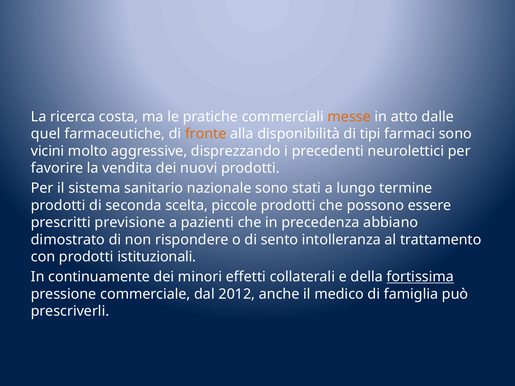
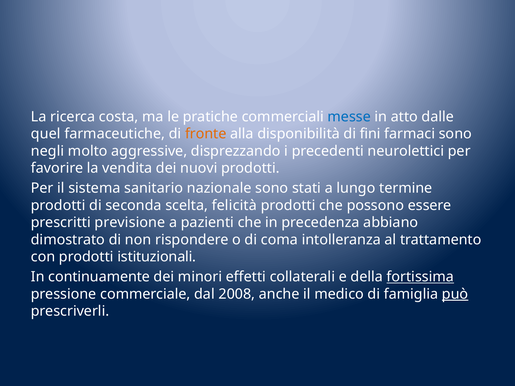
messe colour: orange -> blue (349, 117)
tipi: tipi -> fini (370, 134)
vicini: vicini -> negli (48, 151)
piccole: piccole -> felicità (234, 205)
sento: sento -> coma (279, 240)
2012: 2012 -> 2008 (237, 294)
può underline: none -> present (455, 294)
